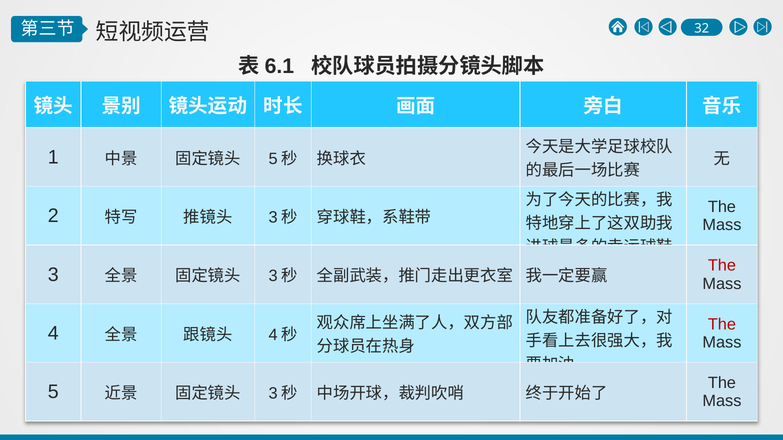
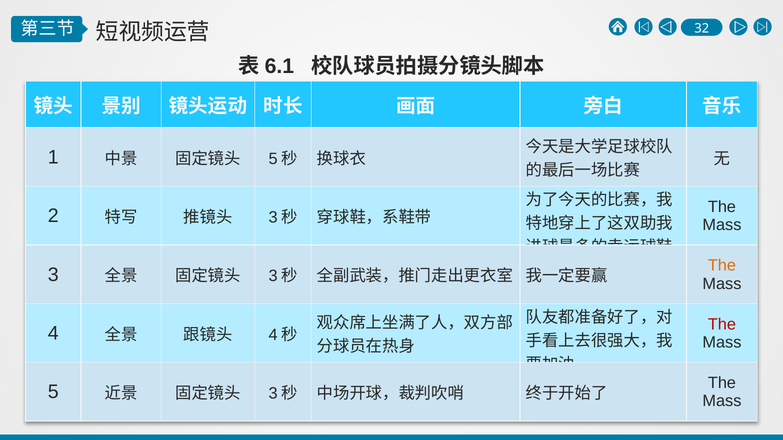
The colour: red -> orange (722, 266)
